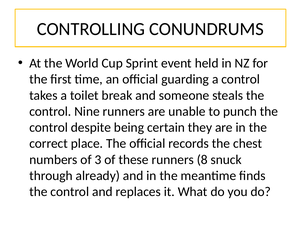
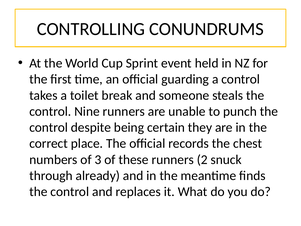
8: 8 -> 2 (202, 159)
